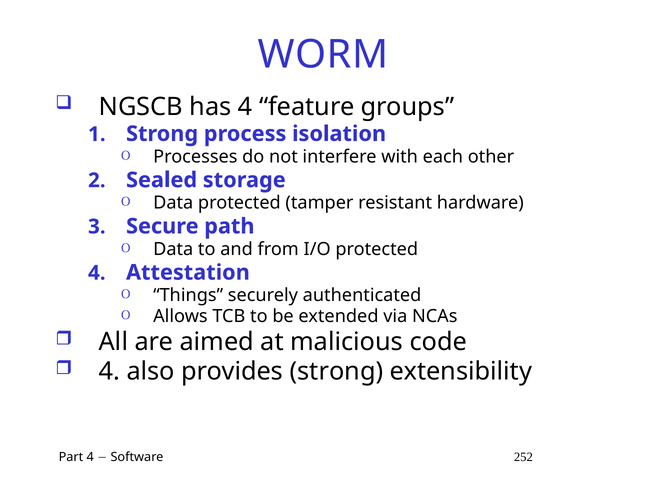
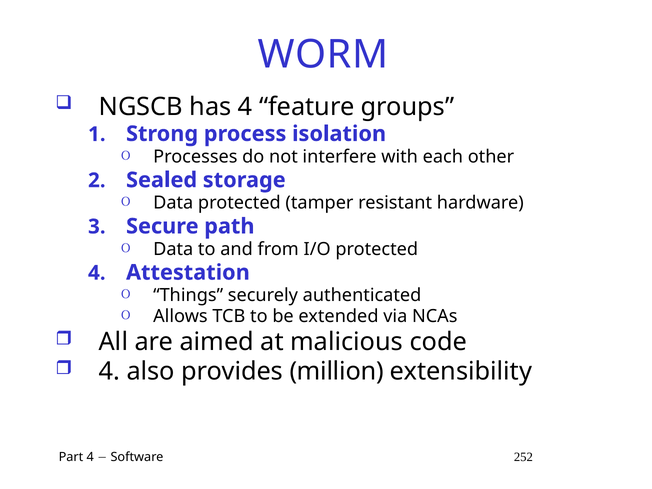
provides strong: strong -> million (337, 372)
